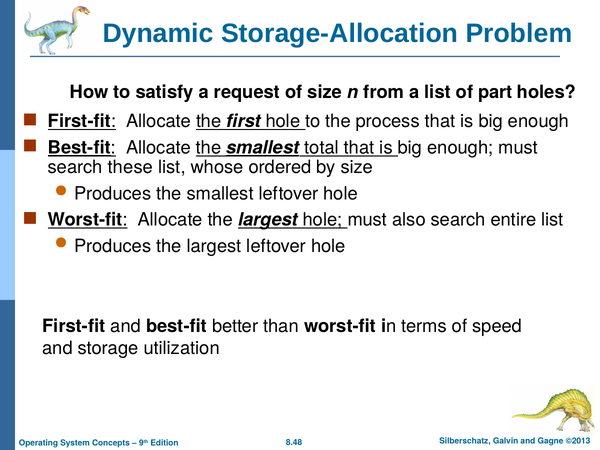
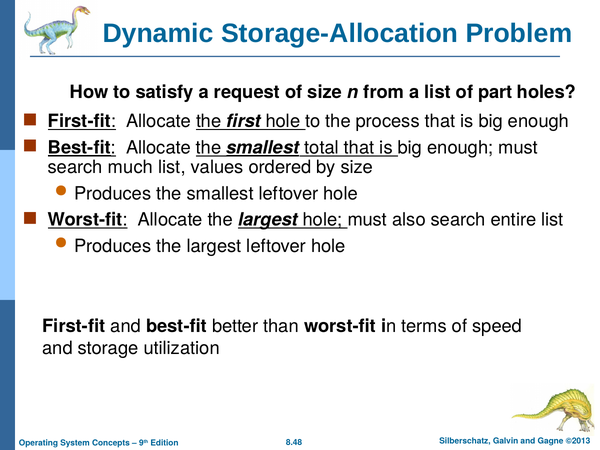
these: these -> much (130, 167)
whose: whose -> values (217, 167)
